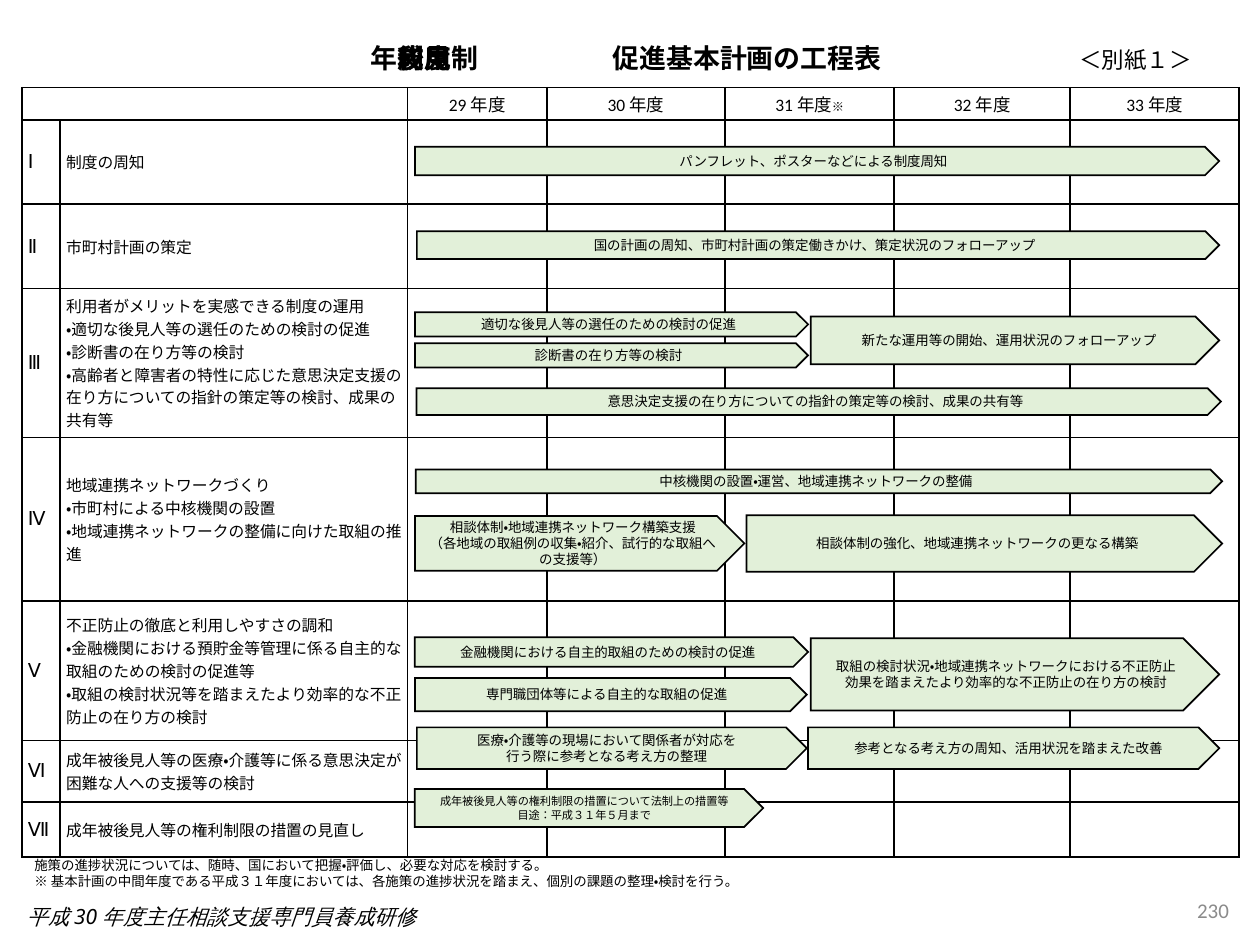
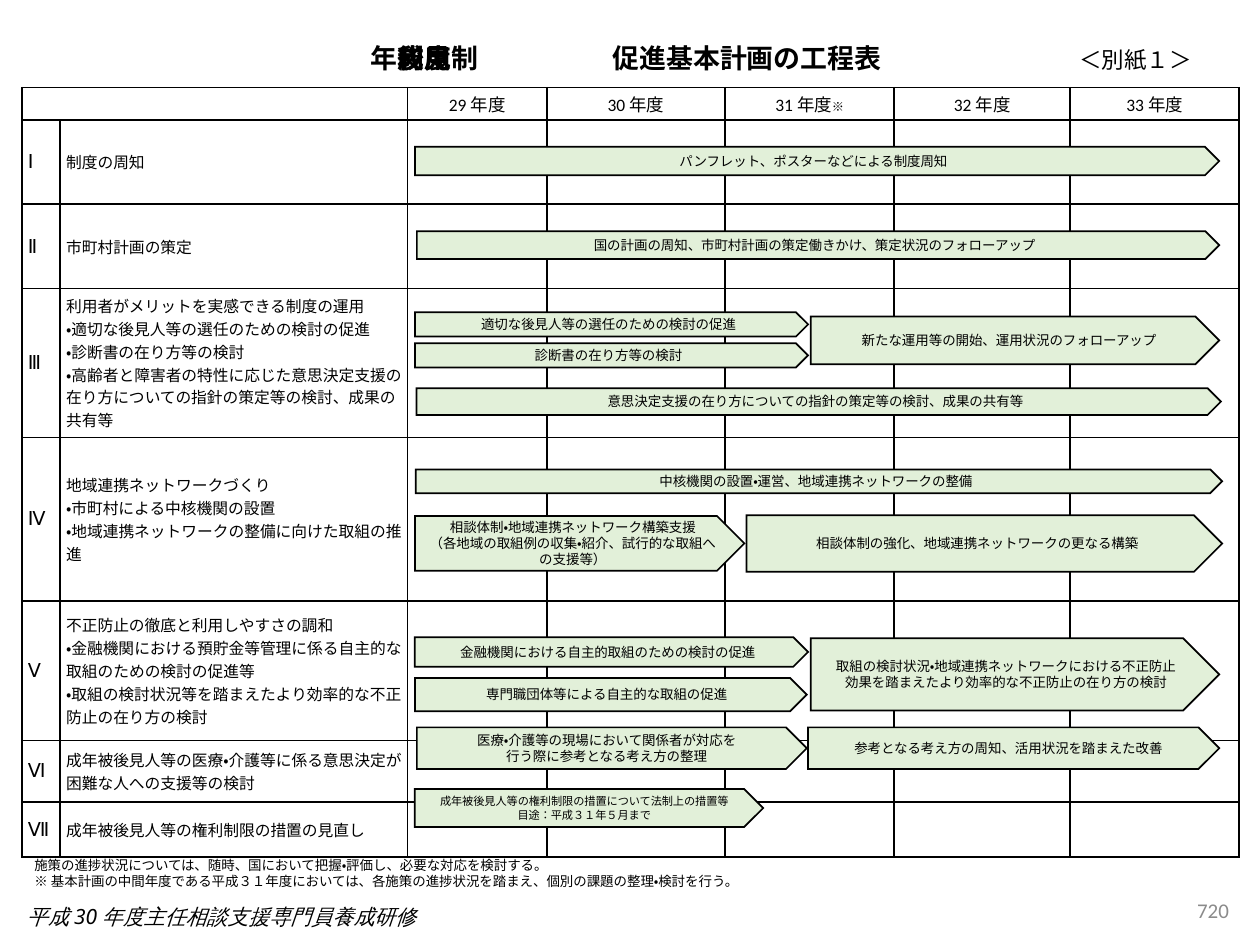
230: 230 -> 720 (1213, 912)
